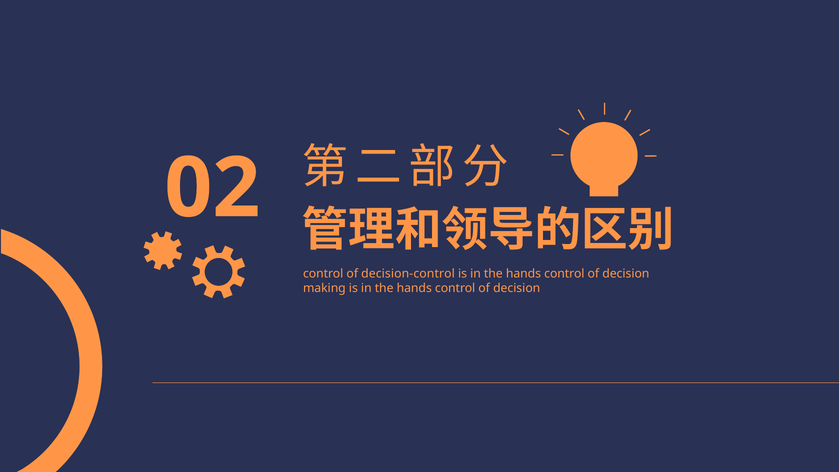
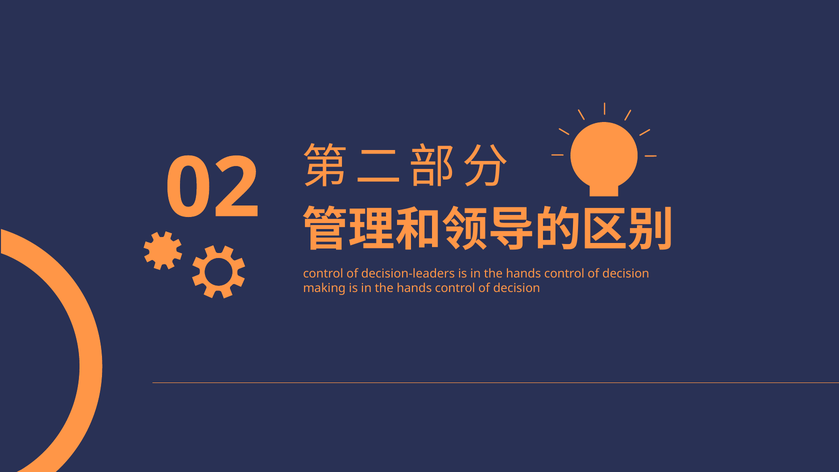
decision-control: decision-control -> decision-leaders (408, 274)
